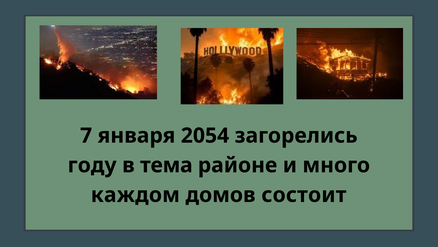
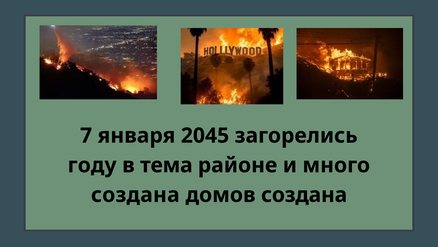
2054: 2054 -> 2045 (205, 135)
каждом: каждом -> создана (135, 194)
домов состоит: состоит -> создана (304, 194)
